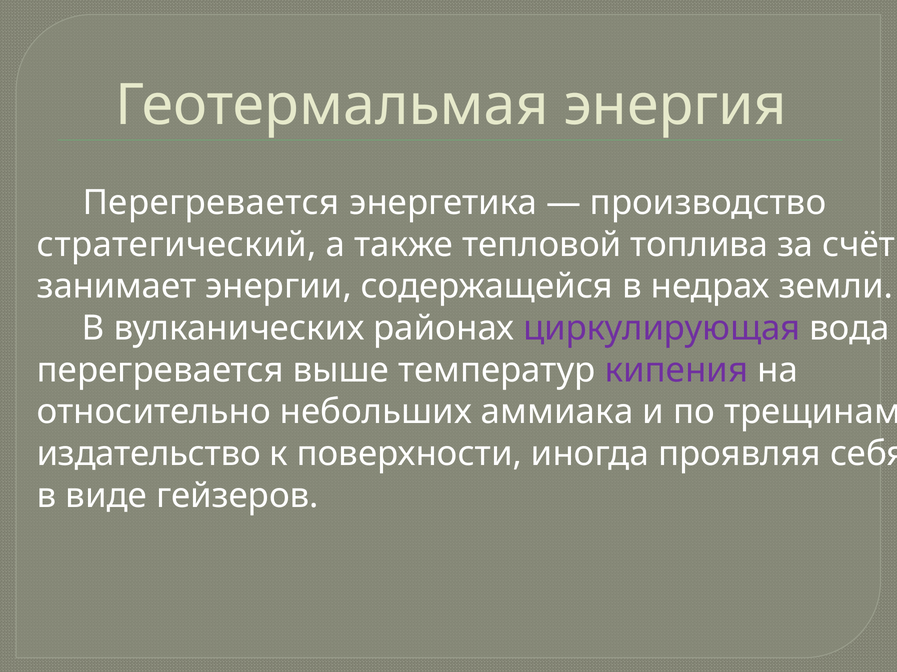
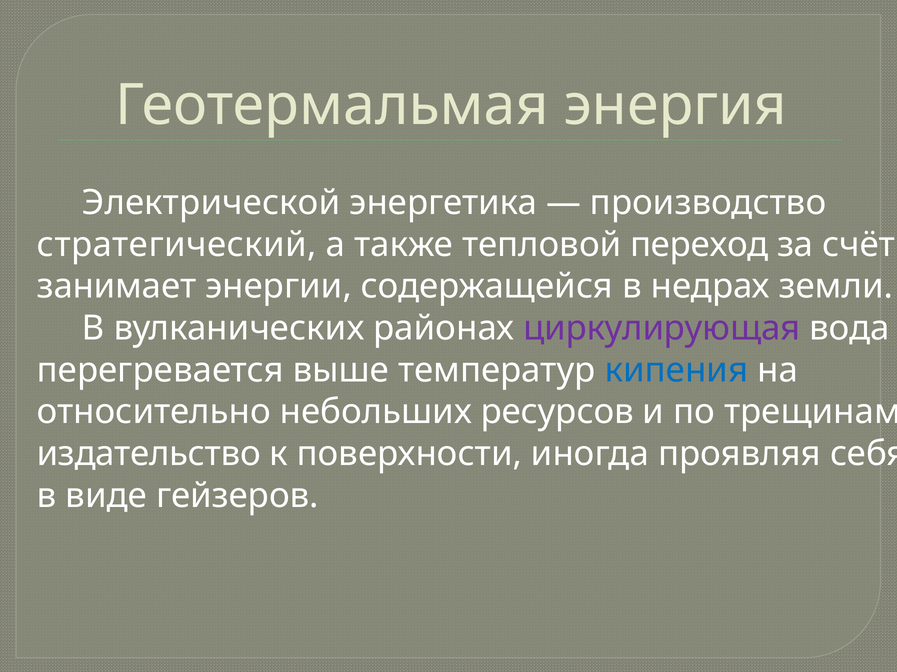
Перегревается: Перегревается -> Электрической (211, 203)
топлива: топлива -> переход (699, 245)
кипения colour: purple -> blue (676, 370)
аммиака: аммиака -> ресурсов (557, 412)
